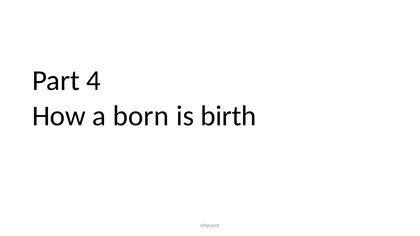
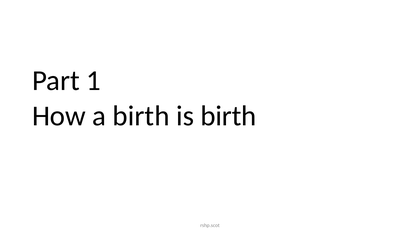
4: 4 -> 1 (94, 81)
a born: born -> birth (141, 116)
